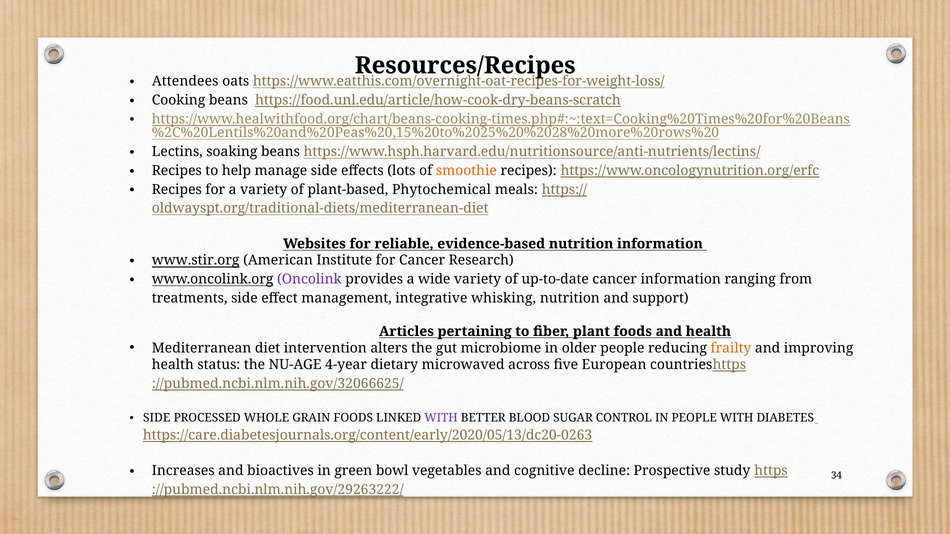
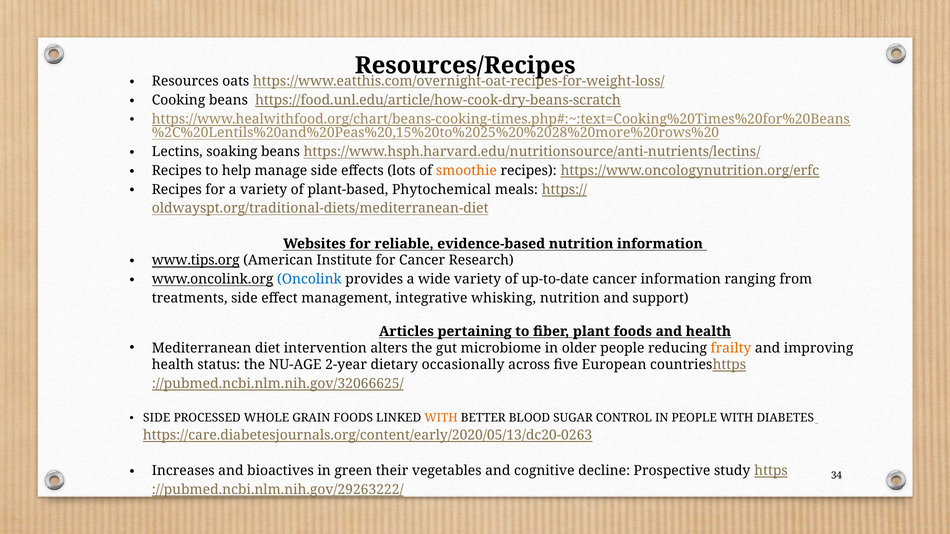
Attendees: Attendees -> Resources (185, 81)
www.stir.org: www.stir.org -> www.tips.org (196, 261)
Oncolink colour: purple -> blue (309, 279)
4-year: 4-year -> 2-year (346, 365)
microwaved: microwaved -> occasionally (463, 365)
WITH colour: purple -> orange (441, 418)
bowl: bowl -> their (392, 471)
